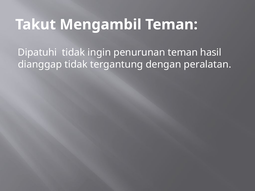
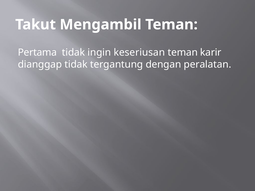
Dipatuhi: Dipatuhi -> Pertama (37, 53)
penurunan: penurunan -> keseriusan (139, 53)
hasil: hasil -> karir (211, 53)
